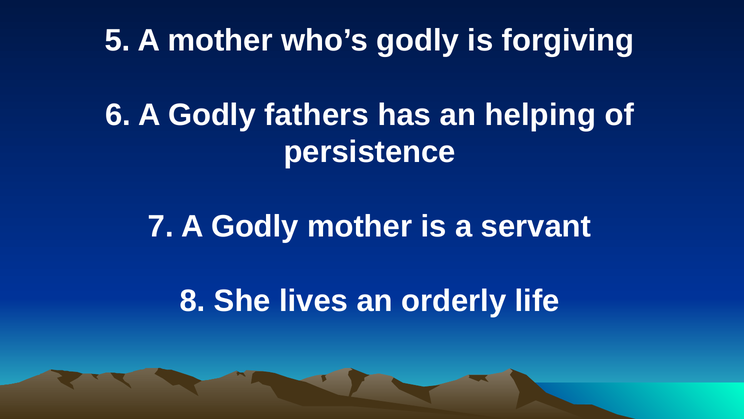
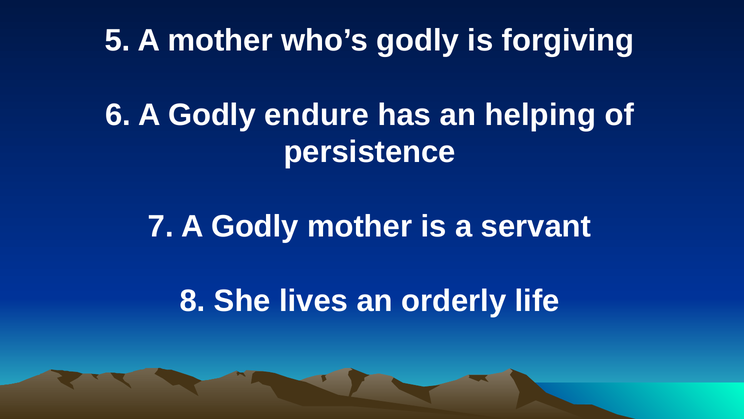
fathers: fathers -> endure (317, 115)
